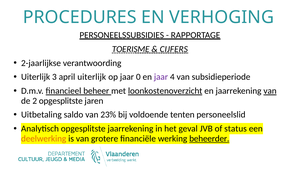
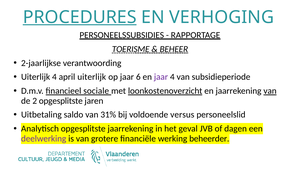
PROCEDURES underline: none -> present (80, 17)
CIJFERS: CIJFERS -> BEHEER (174, 49)
Uiterlijk 3: 3 -> 4 (54, 77)
0: 0 -> 6 (138, 77)
beheer: beheer -> sociale (96, 91)
23%: 23% -> 31% (108, 115)
tenten: tenten -> versus (182, 115)
status: status -> dagen (236, 129)
deelwerking colour: orange -> purple (44, 138)
beheerder underline: present -> none (209, 138)
